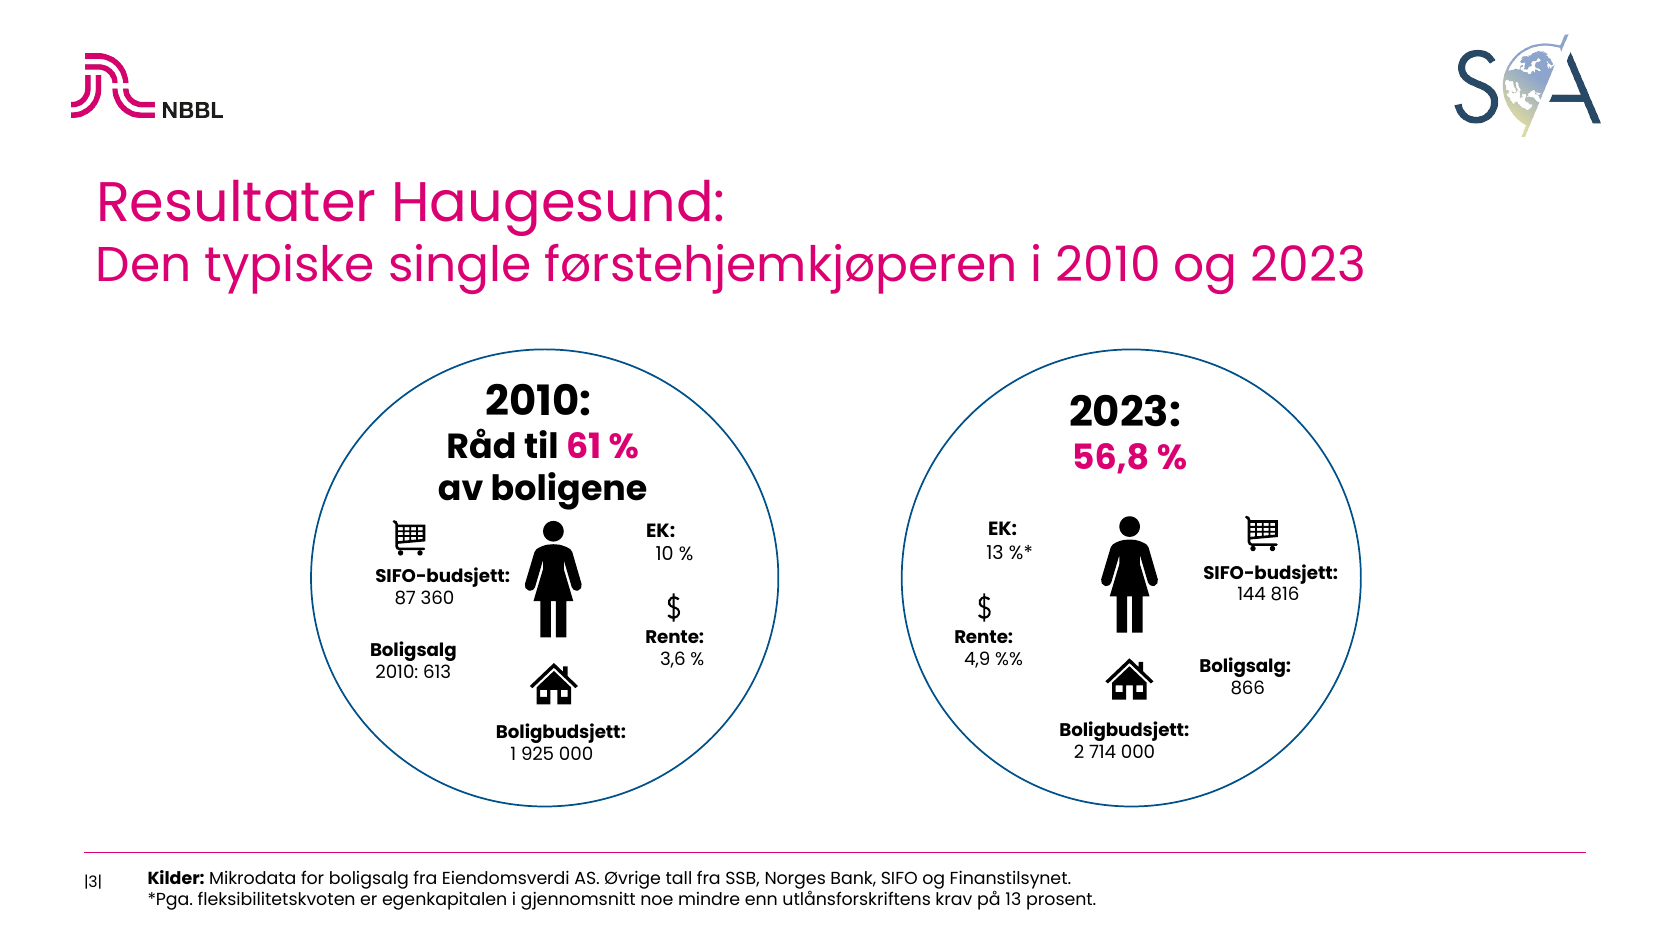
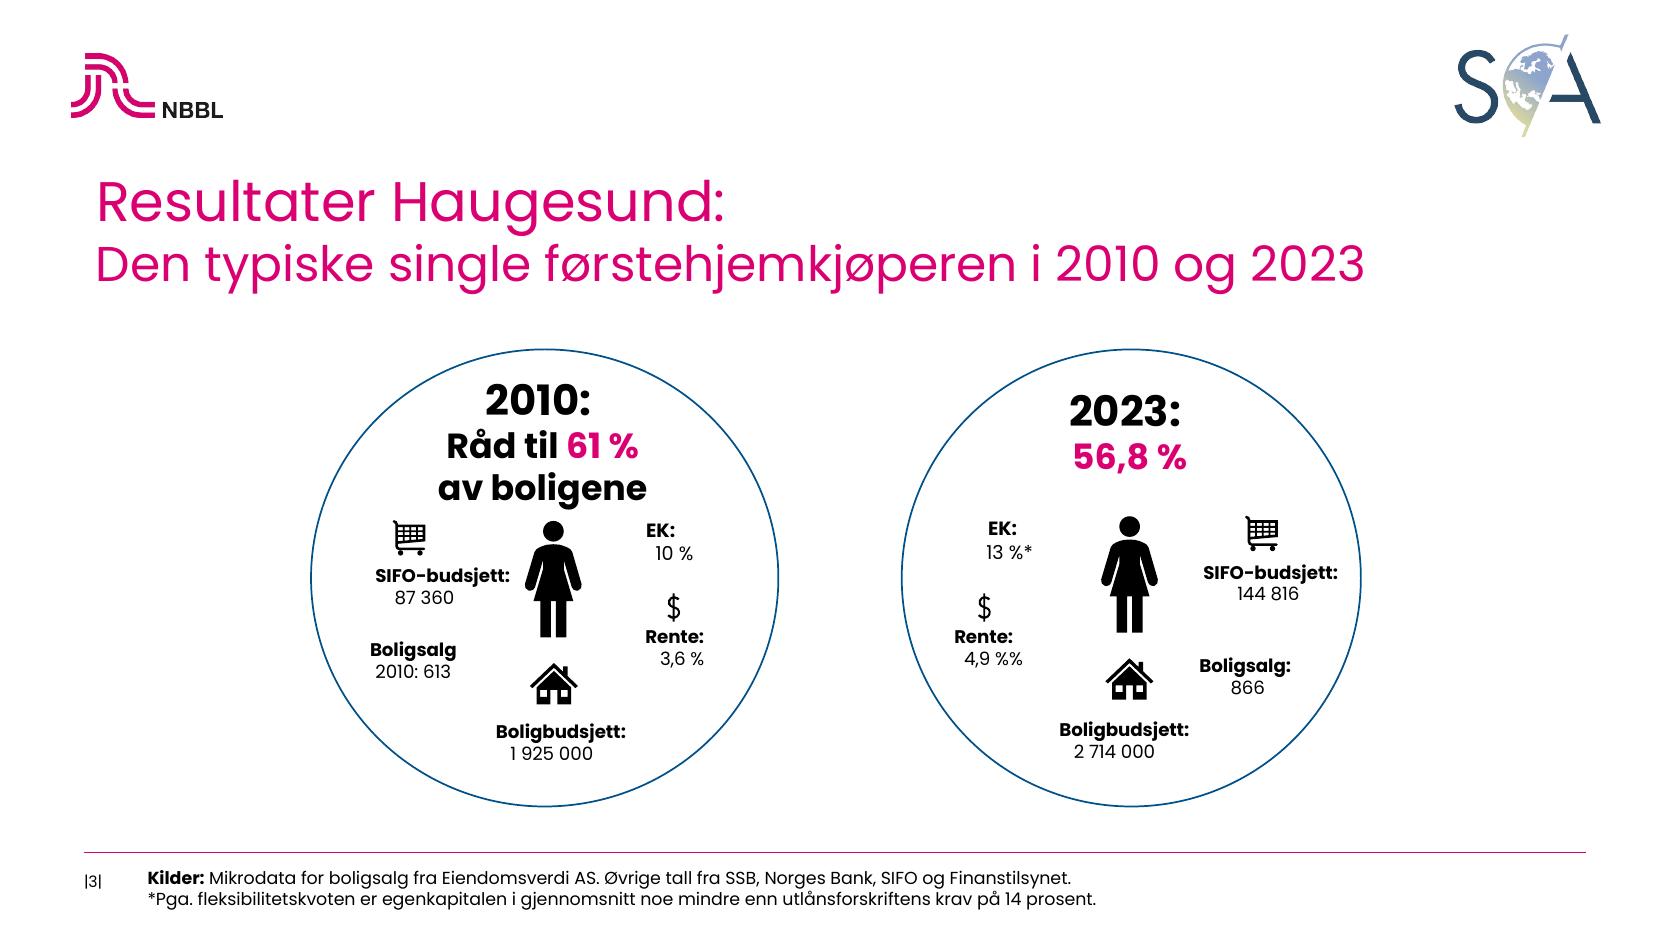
på 13: 13 -> 14 (1013, 899)
